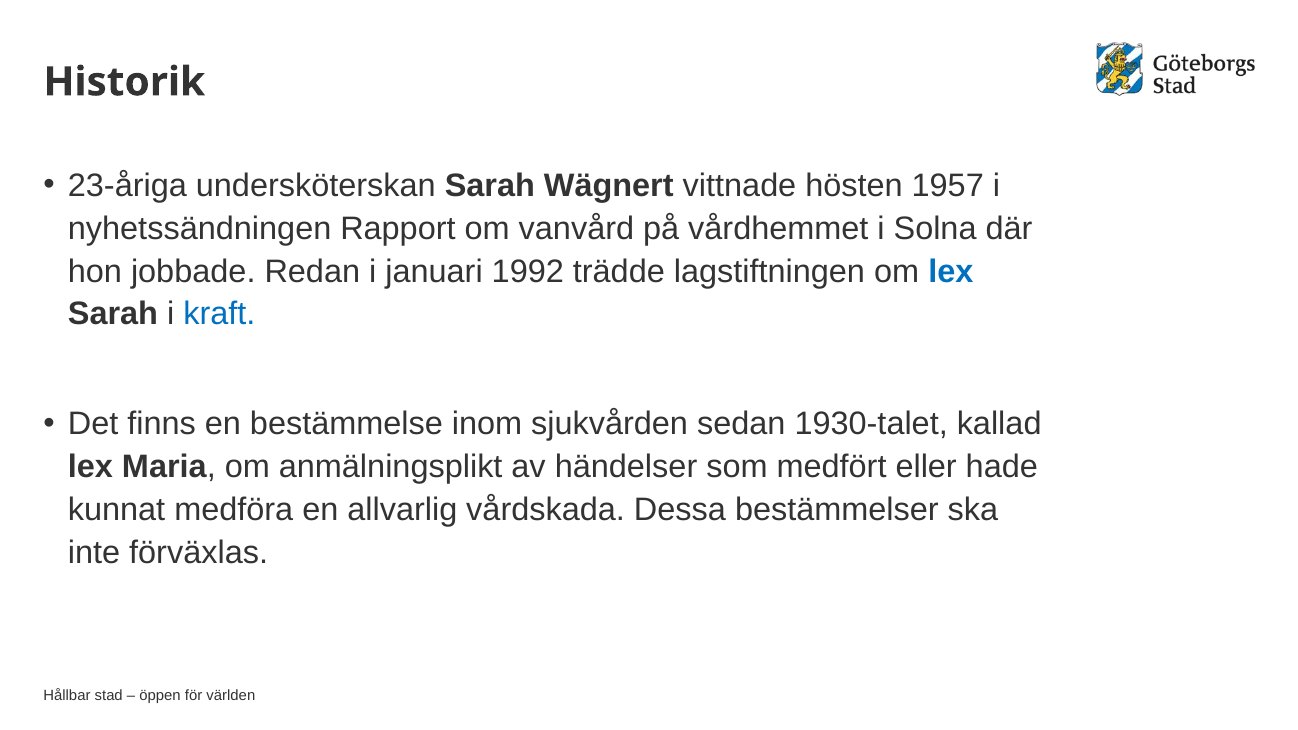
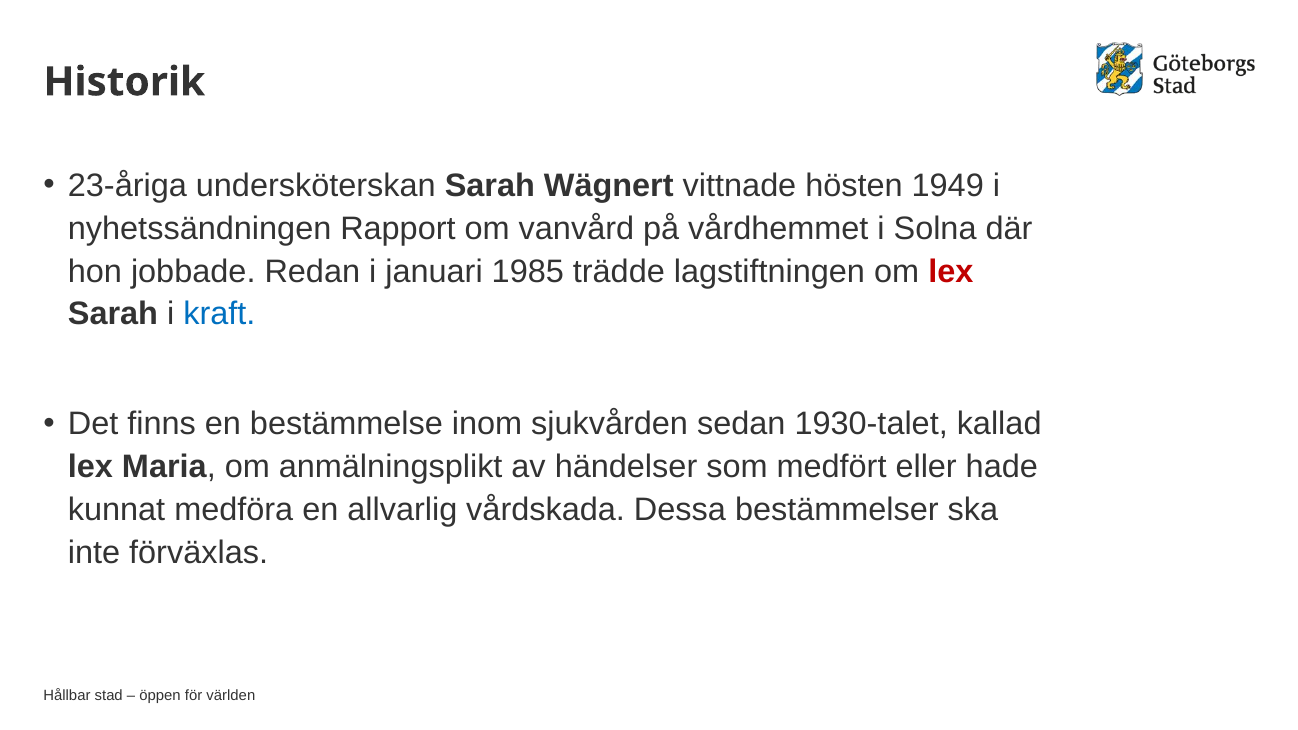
1957: 1957 -> 1949 (948, 186)
1992: 1992 -> 1985 (528, 271)
lex colour: blue -> red (951, 271)
